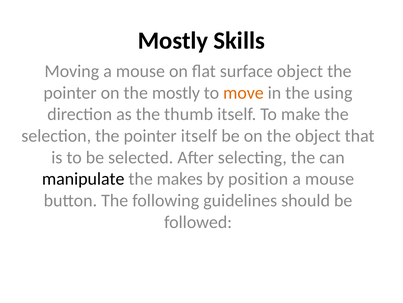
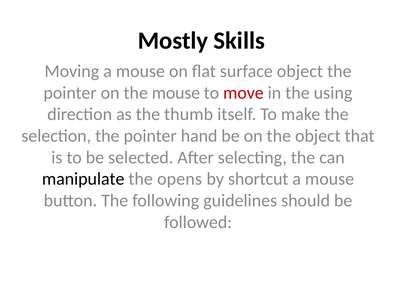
the mostly: mostly -> mouse (176, 93)
move colour: orange -> red (243, 93)
pointer itself: itself -> hand (199, 136)
makes: makes -> opens (180, 179)
position: position -> shortcut (258, 179)
